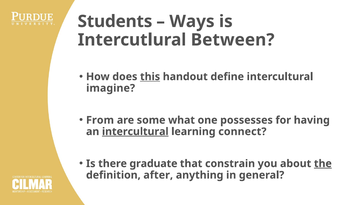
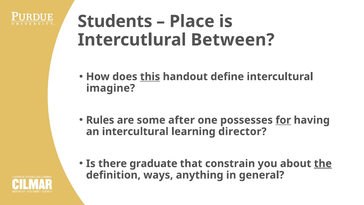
Ways: Ways -> Place (192, 21)
From: From -> Rules (100, 120)
what: what -> after (181, 120)
for underline: none -> present (283, 120)
intercultural underline: present -> none (135, 131)
connect: connect -> director (242, 131)
after: after -> ways (158, 175)
